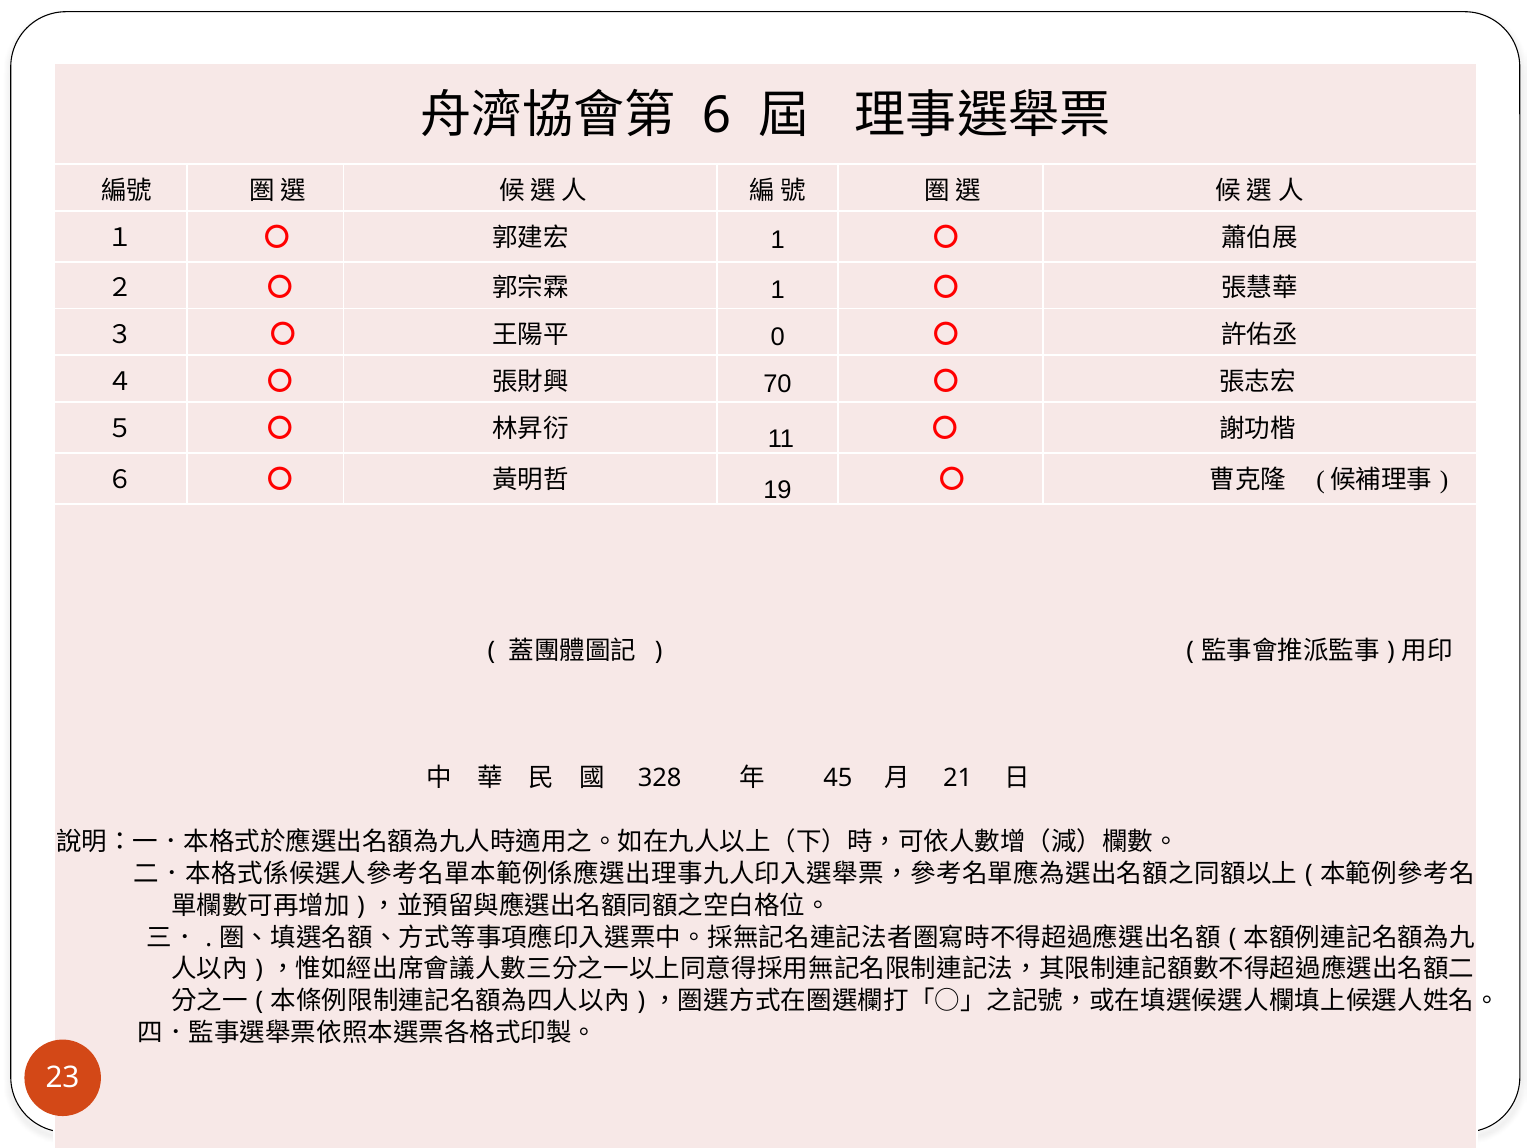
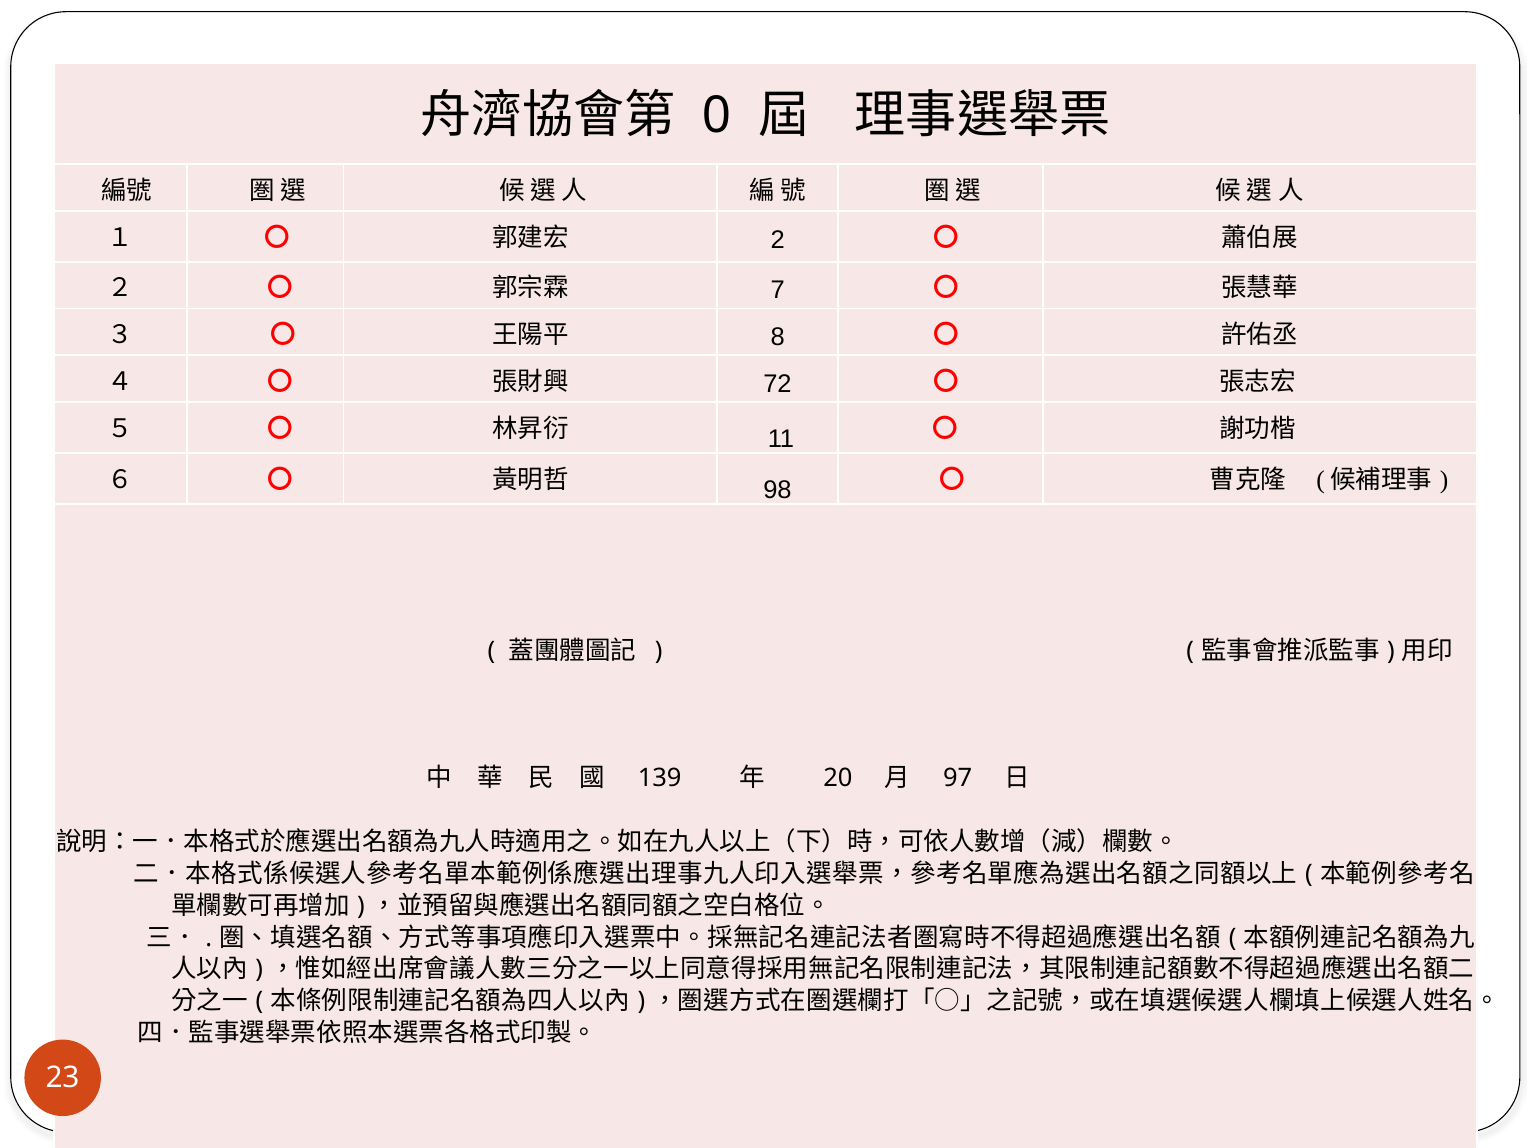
6: 6 -> 0 (717, 116)
1: 1 -> 2 (778, 240)
1: 1 -> 7 (778, 290)
0: 0 -> 8 (778, 337)
70: 70 -> 72 (777, 384)
19: 19 -> 98 (777, 491)
328: 328 -> 139 (660, 778)
45: 45 -> 20 (838, 778)
21: 21 -> 97 (958, 778)
